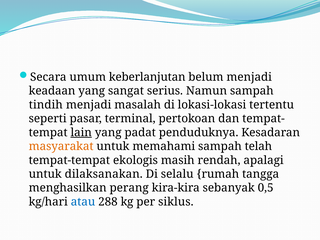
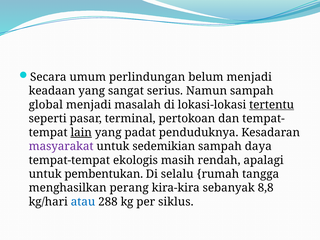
keberlanjutan: keberlanjutan -> perlindungan (147, 77)
tindih: tindih -> global (46, 105)
tertentu underline: none -> present (272, 105)
masyarakat colour: orange -> purple (61, 146)
memahami: memahami -> sedemikian (164, 146)
telah: telah -> daya (258, 146)
dilaksanakan: dilaksanakan -> pembentukan (104, 174)
0,5: 0,5 -> 8,8 (266, 188)
